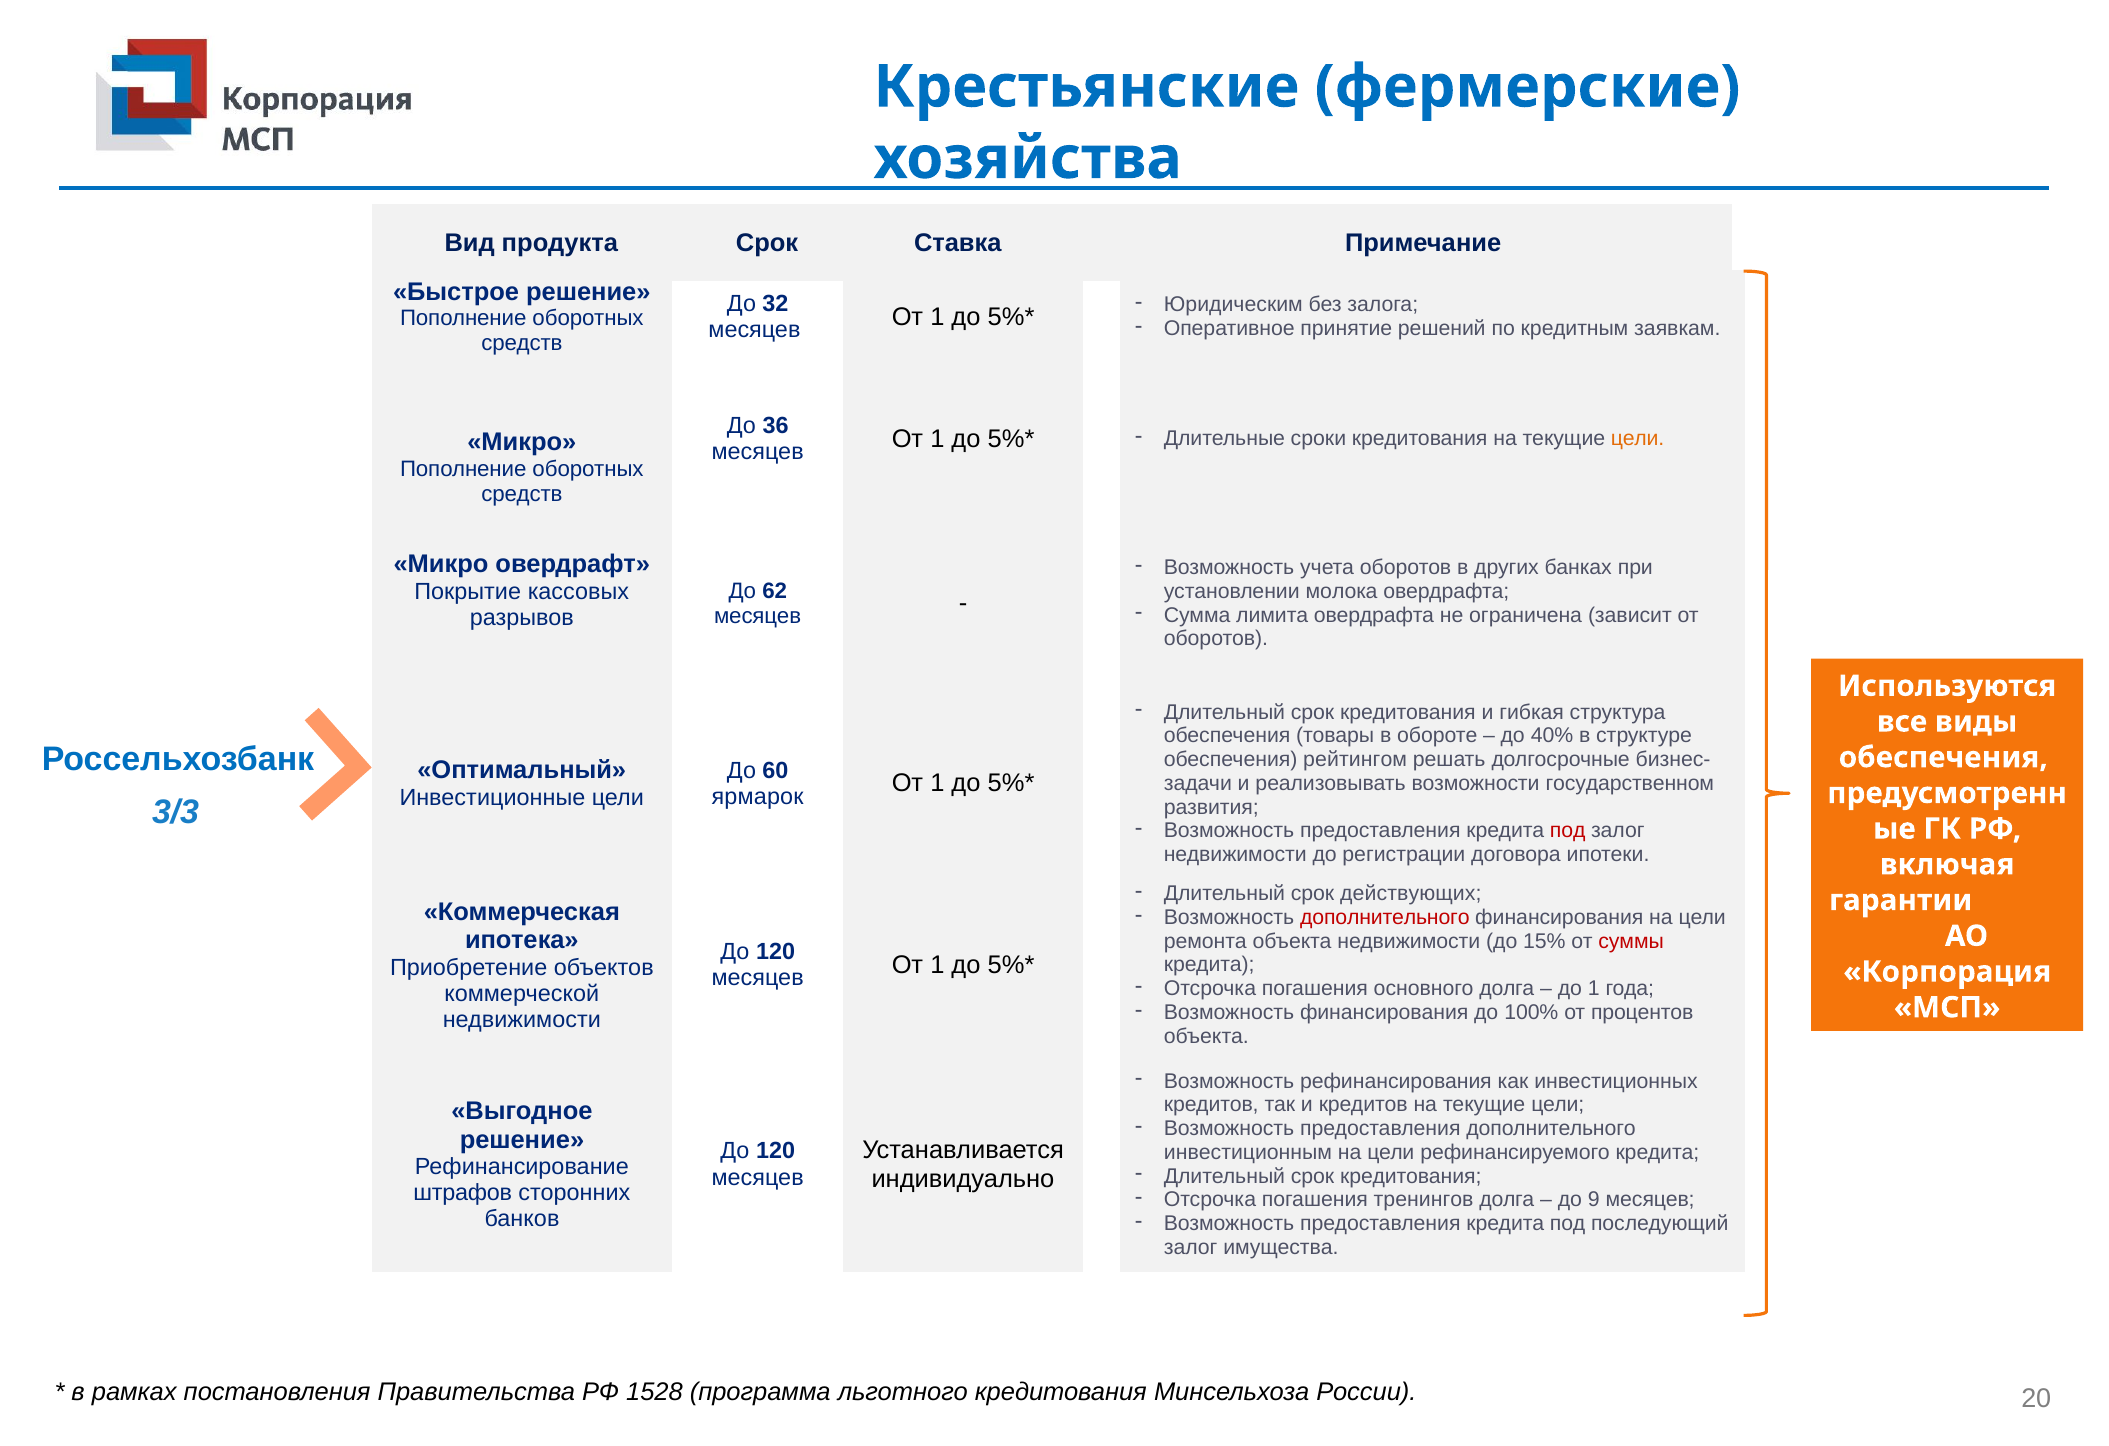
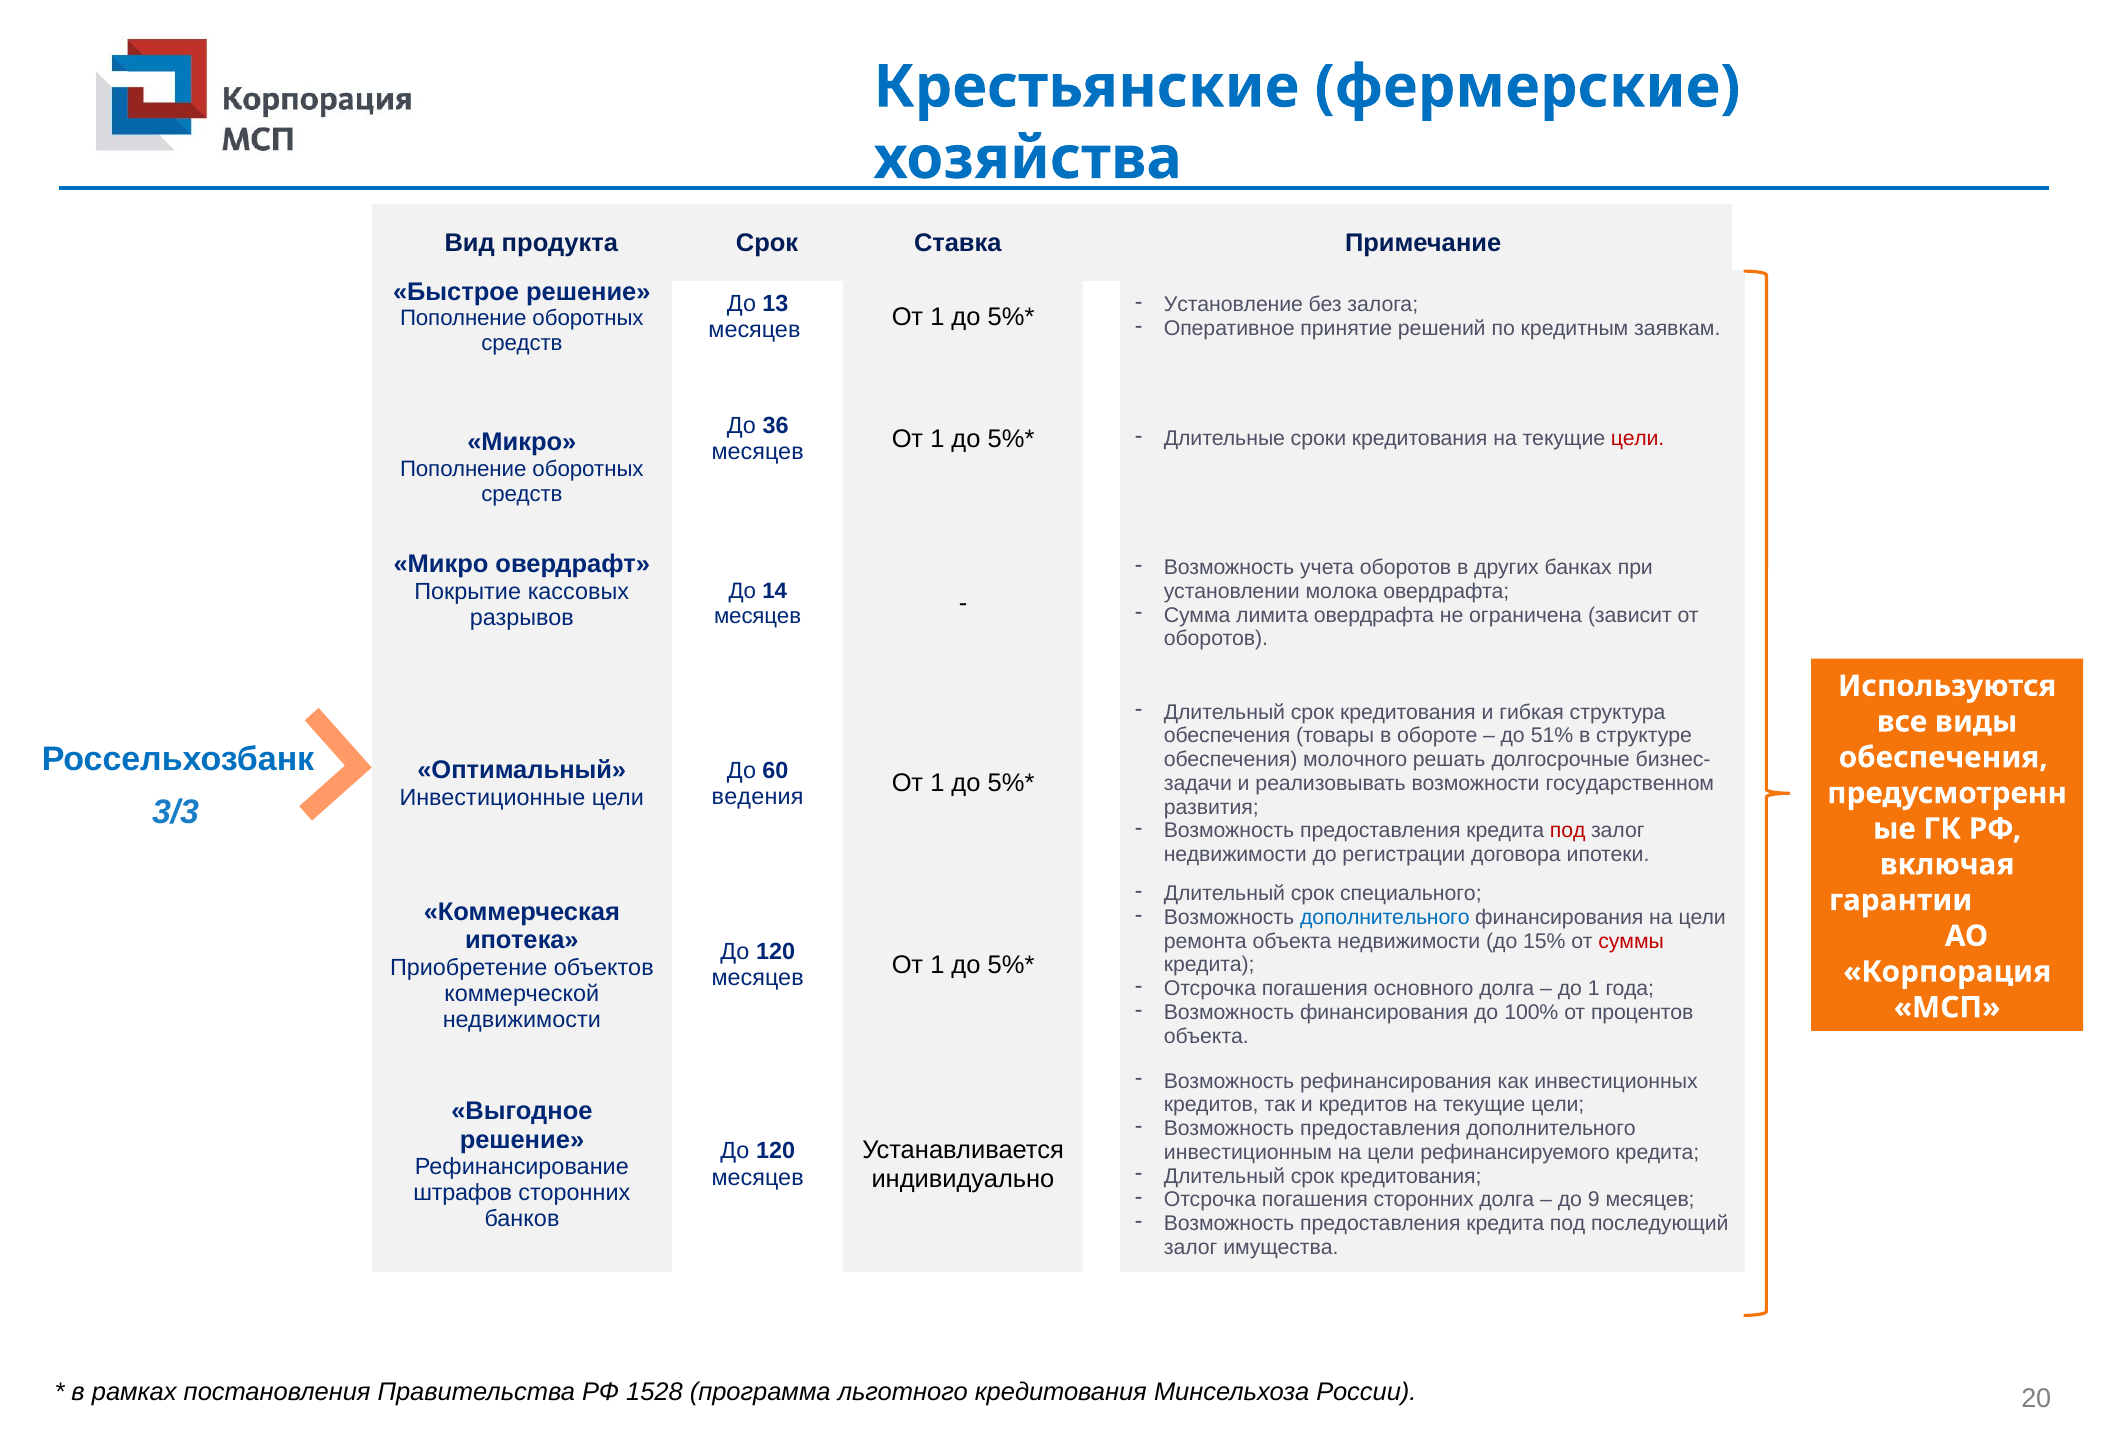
32: 32 -> 13 (775, 304)
Юридическим: Юридическим -> Установление (1233, 305)
цели colour: orange -> red (1638, 439)
62: 62 -> 14 (775, 591)
40%: 40% -> 51% (1552, 736)
рейтингом: рейтингом -> молочного (1355, 760)
ярмарок: ярмарок -> ведения (758, 797)
действующих: действующих -> специального (1411, 894)
дополнительного colour: red -> blue (1385, 918)
погашения тренингов: тренингов -> сторонних (1424, 1200)
